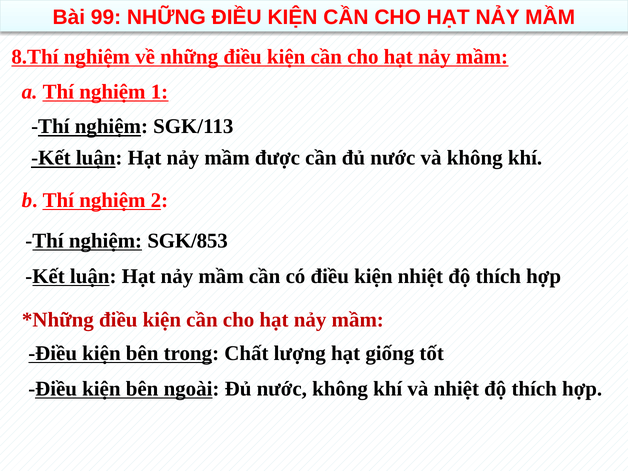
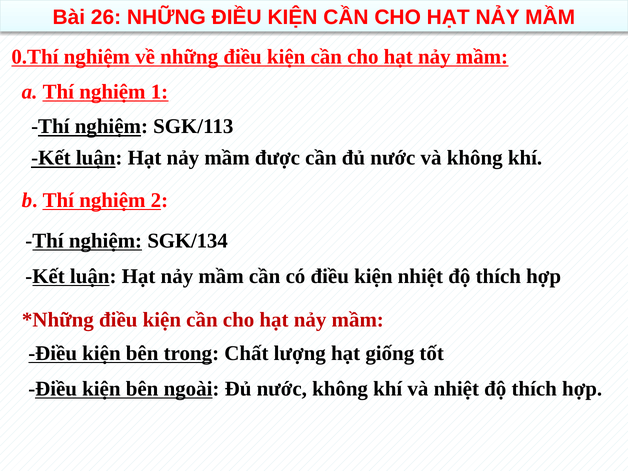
99: 99 -> 26 (106, 17)
8.Thí: 8.Thí -> 0.Thí (35, 57)
SGK/853: SGK/853 -> SGK/134 (188, 241)
